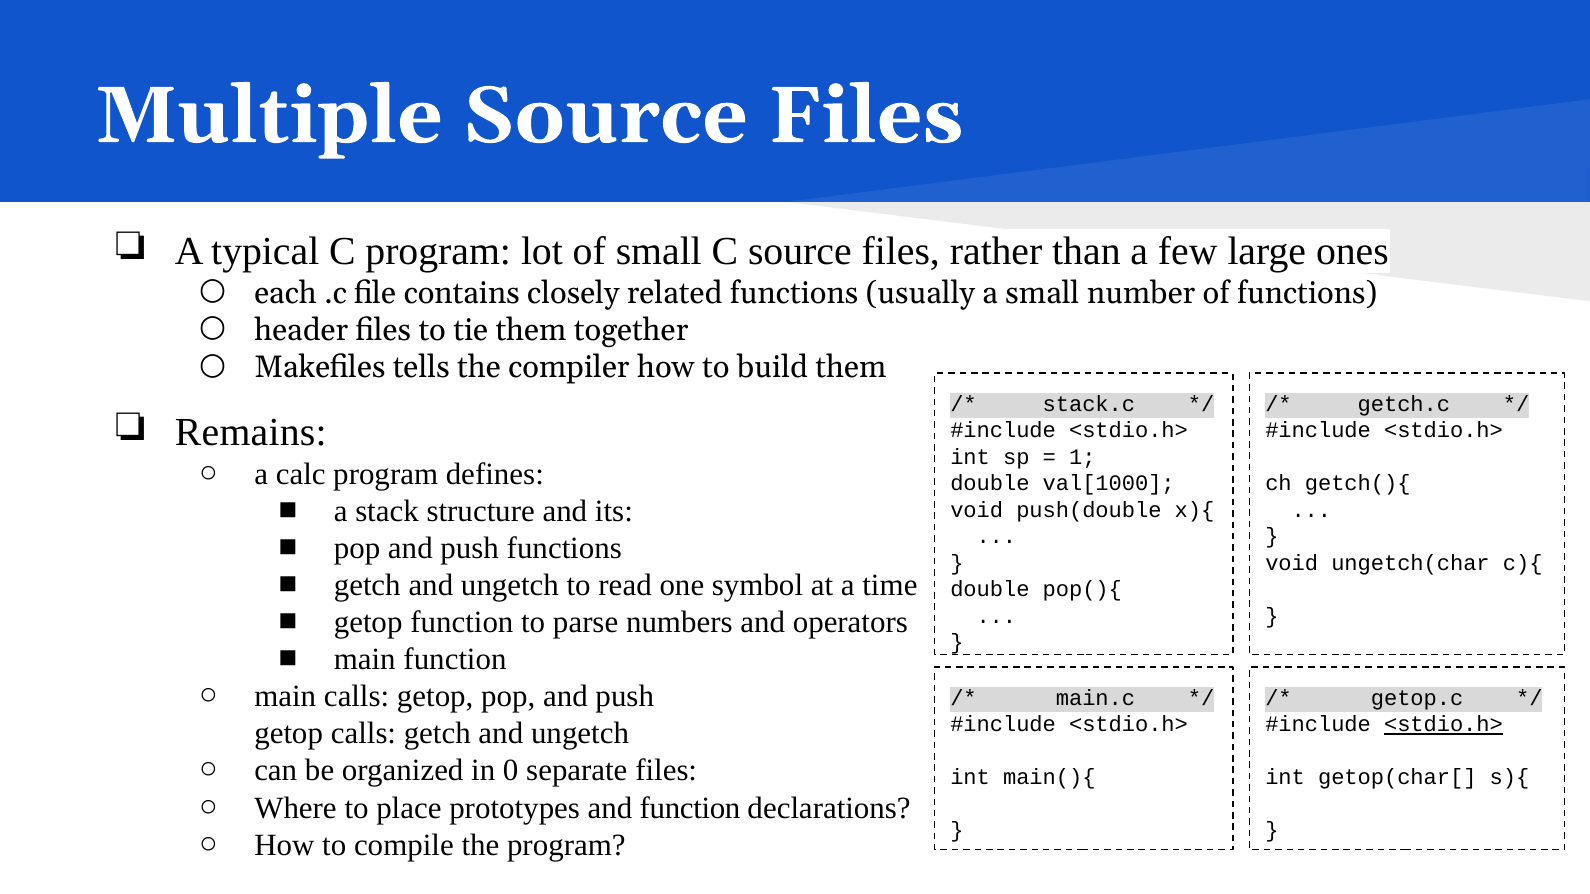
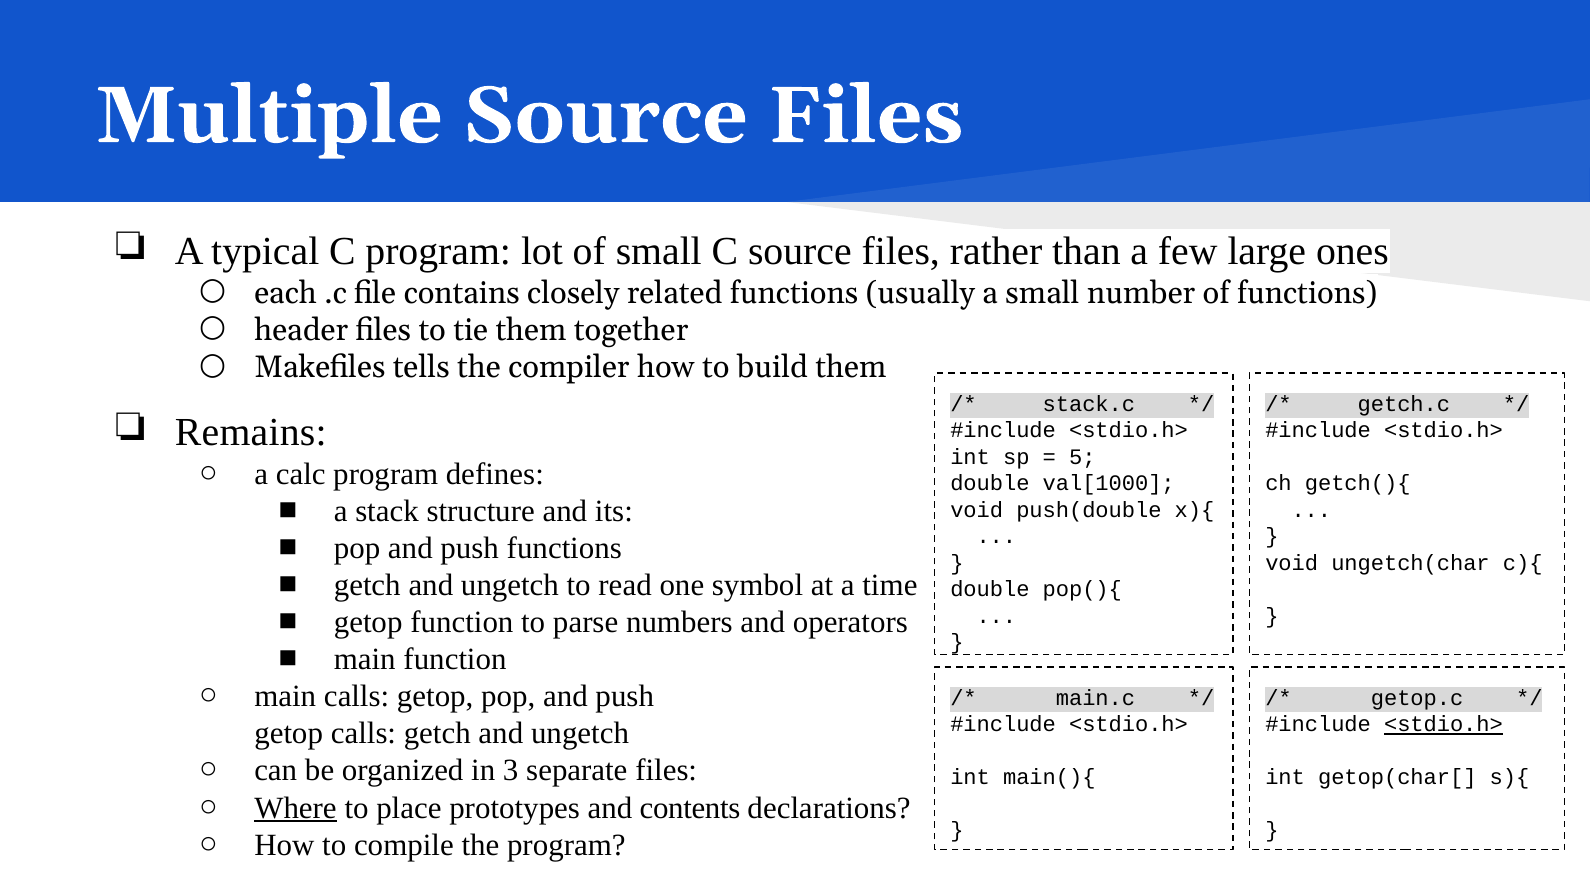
1: 1 -> 5 (1082, 457)
0: 0 -> 3 (511, 771)
Where underline: none -> present (296, 808)
and function: function -> contents (690, 808)
